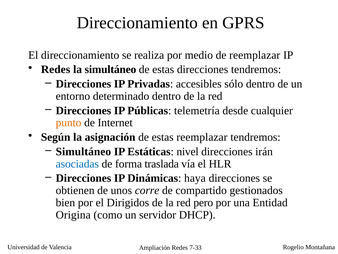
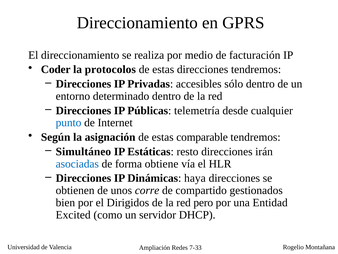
de reemplazar: reemplazar -> facturación (255, 55)
Redes: Redes -> Coder (56, 69)
la simultáneo: simultáneo -> protocolos (110, 69)
punto colour: orange -> blue (69, 123)
estas reemplazar: reemplazar -> comparable (202, 137)
nivel: nivel -> resto (188, 151)
traslada: traslada -> obtiene (162, 163)
Origina: Origina -> Excited (73, 214)
